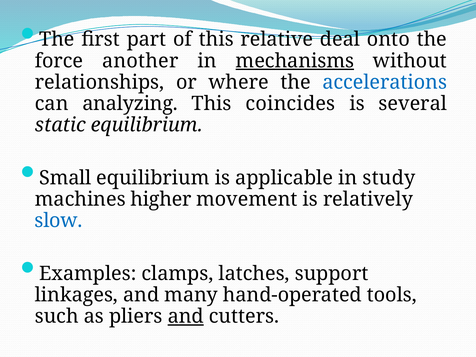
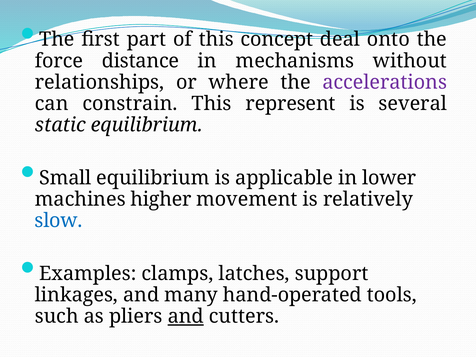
relative: relative -> concept (277, 39)
another: another -> distance (141, 61)
mechanisms underline: present -> none (295, 61)
accelerations colour: blue -> purple (385, 82)
analyzing: analyzing -> constrain (130, 104)
coincides: coincides -> represent (291, 104)
study: study -> lower (389, 178)
